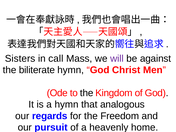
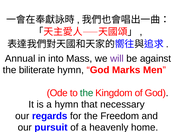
Sisters: Sisters -> Annual (20, 59)
call: call -> into (56, 59)
Christ: Christ -> Marks (126, 70)
the colour: black -> green (87, 93)
analogous: analogous -> necessary (122, 104)
